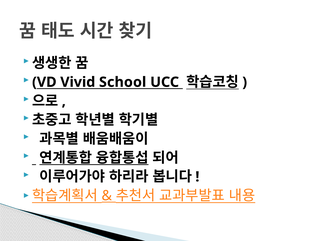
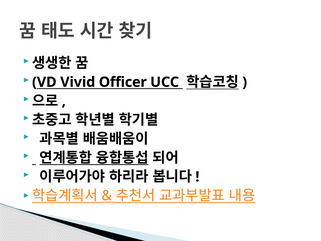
School: School -> Officer (123, 82)
